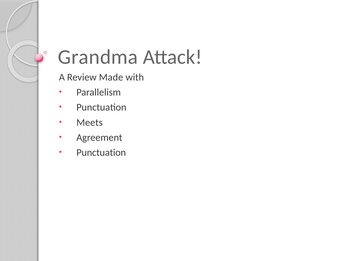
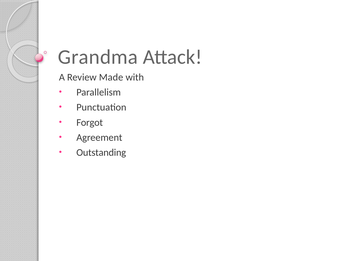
Meets: Meets -> Forgot (90, 122)
Punctuation: Punctuation -> Outstanding (101, 153)
